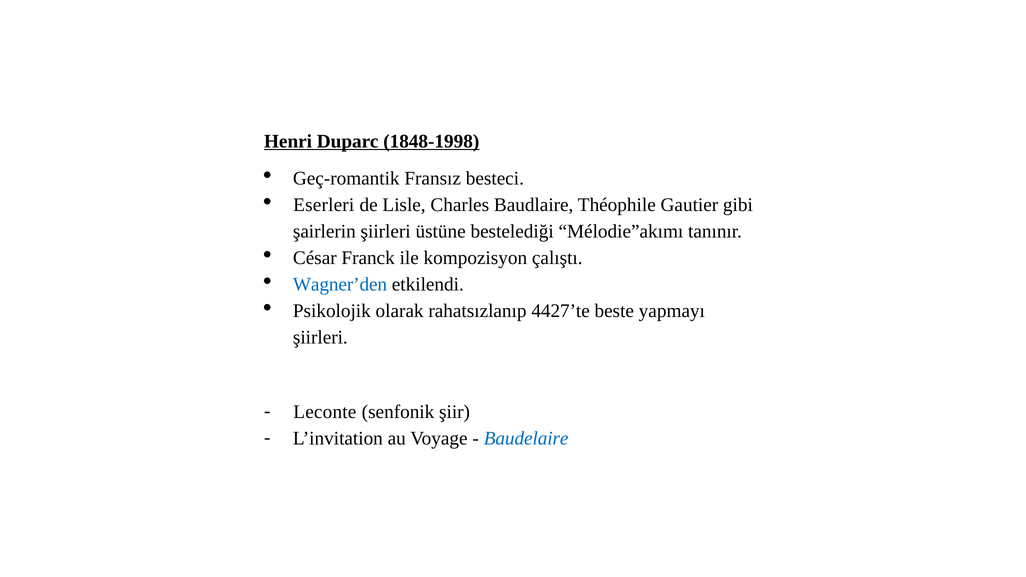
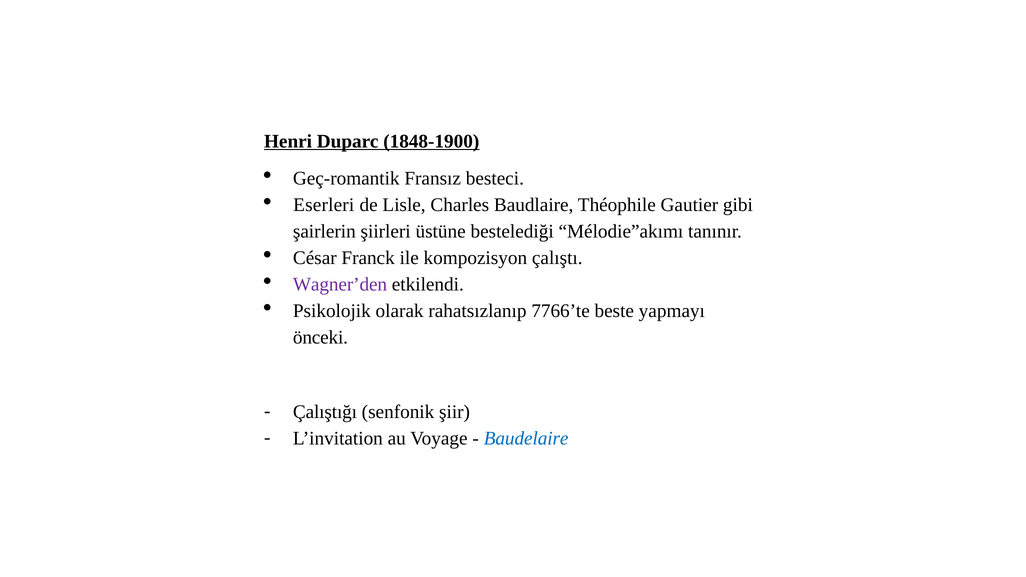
1848-1998: 1848-1998 -> 1848-1900 (431, 141)
Wagner’den colour: blue -> purple (340, 285)
4427’te: 4427’te -> 7766’te (561, 311)
şiirleri: şiirleri -> önceki (320, 338)
Leconte: Leconte -> Çalıştığı (325, 412)
